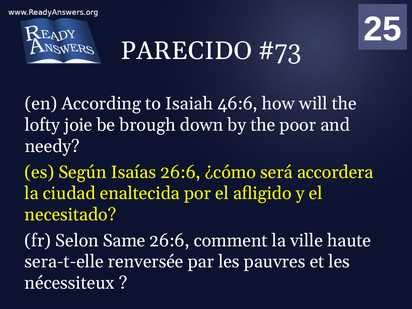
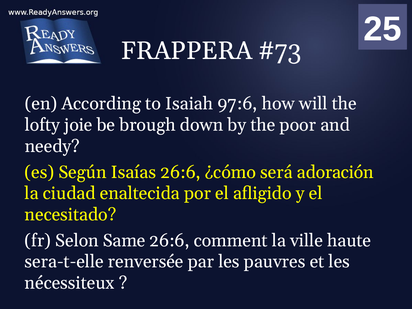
PARECIDO: PARECIDO -> FRAPPERA (187, 51)
46:6: 46:6 -> 97:6 (237, 104)
accordera: accordera -> adoración (335, 172)
